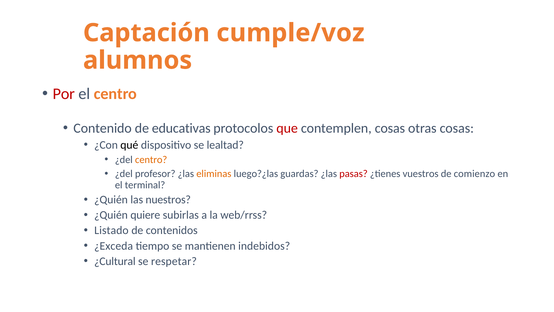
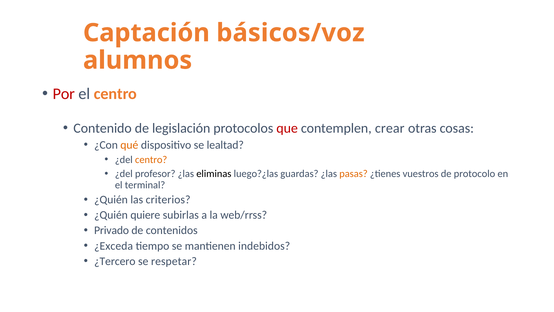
cumple/voz: cumple/voz -> básicos/voz (291, 33)
educativas: educativas -> legislación (181, 128)
contemplen cosas: cosas -> crear (390, 128)
qué colour: black -> orange (129, 145)
eliminas colour: orange -> black (214, 174)
pasas colour: red -> orange (353, 174)
comienzo: comienzo -> protocolo (474, 174)
nuestros: nuestros -> criterios (168, 199)
Listado: Listado -> Privado (112, 230)
¿Cultural: ¿Cultural -> ¿Tercero (115, 261)
